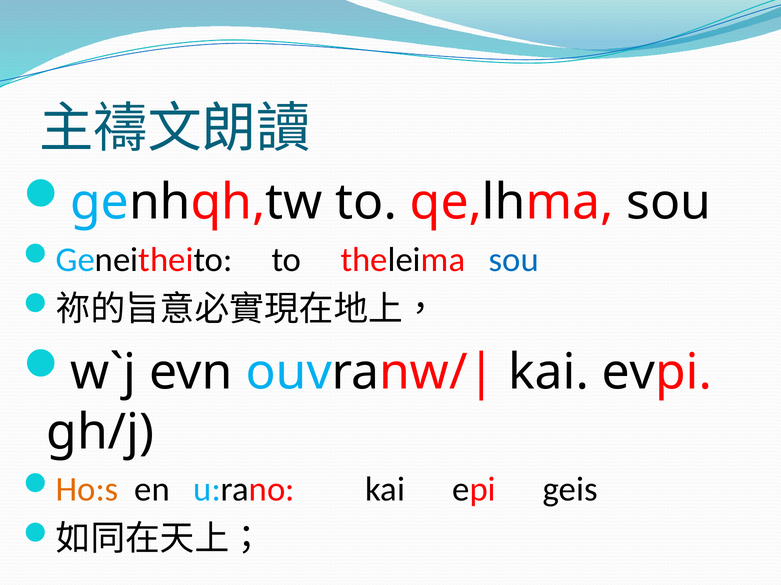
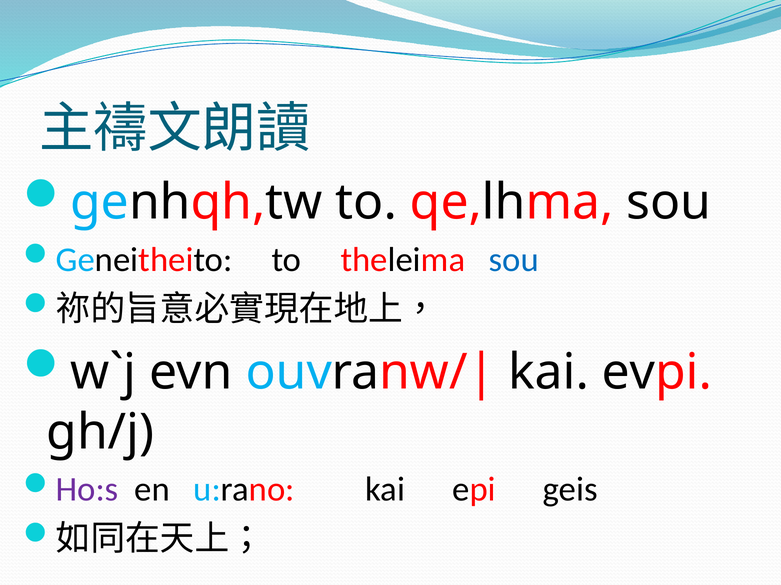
Ho:s colour: orange -> purple (87, 490)
